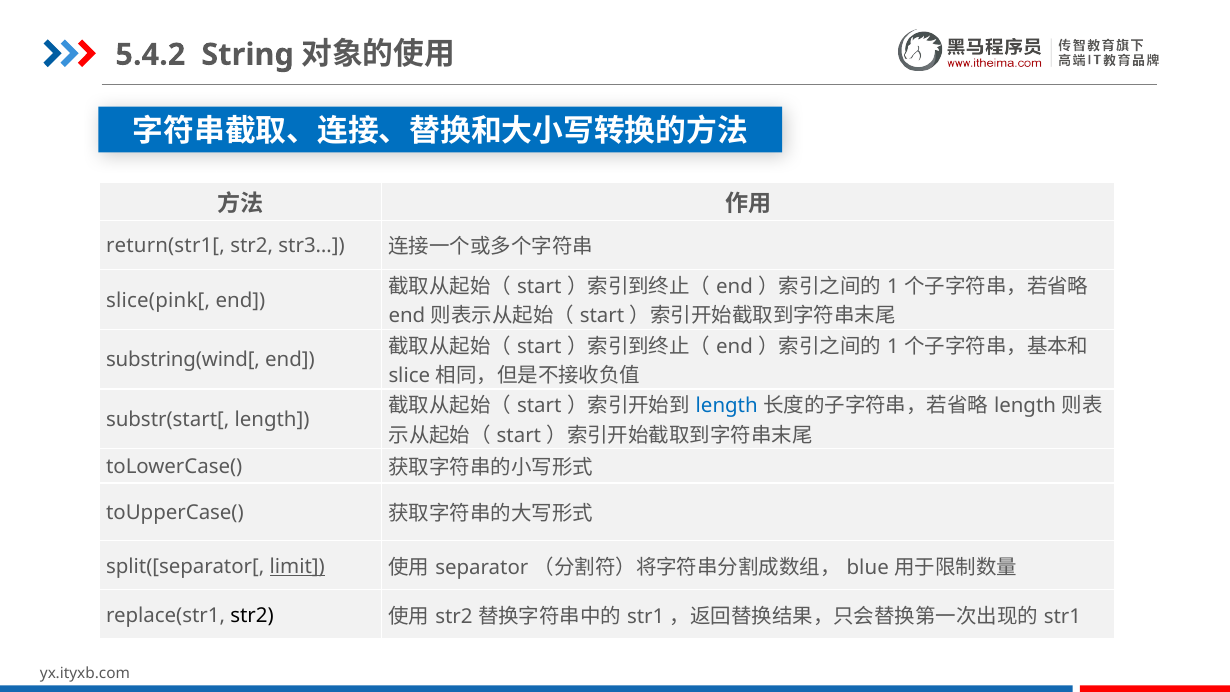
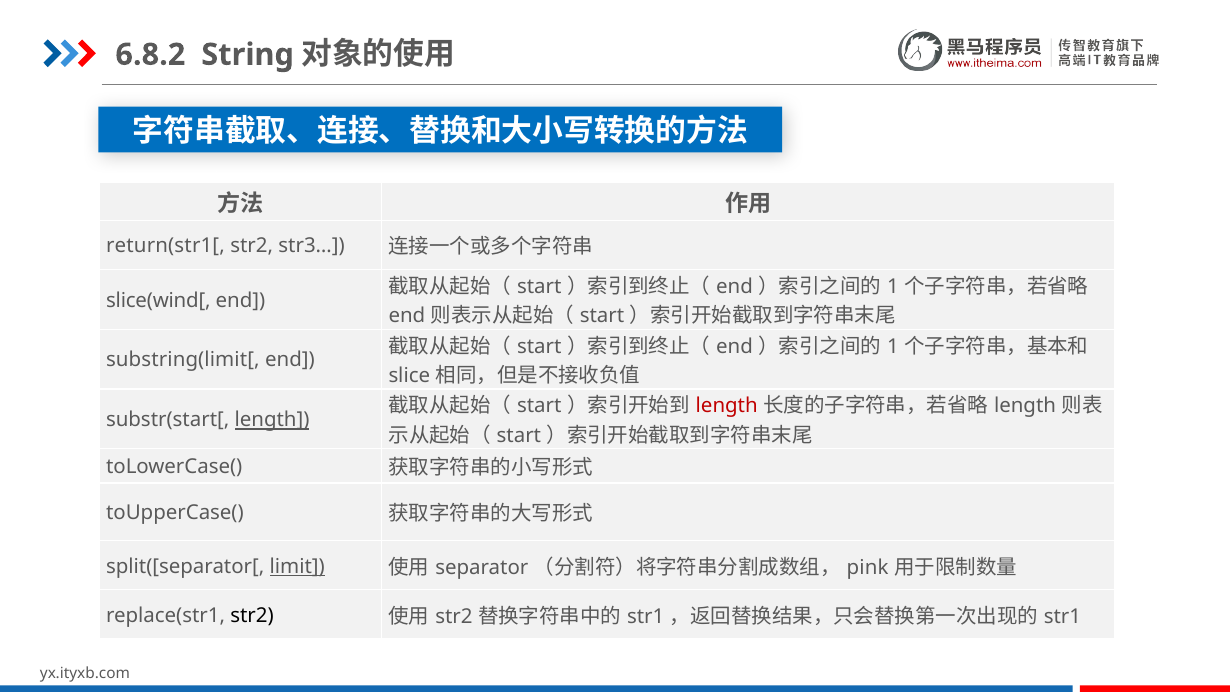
5.4.2: 5.4.2 -> 6.8.2 (150, 55)
slice(pink[: slice(pink[ -> slice(wind[ (158, 300)
substring(wind[: substring(wind[ -> substring(limit[ (183, 360)
length colour: blue -> red (727, 406)
length underline: none -> present (272, 420)
blue: blue -> pink (868, 568)
